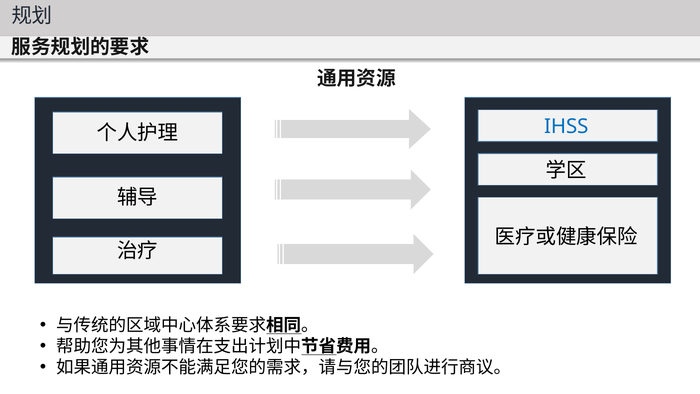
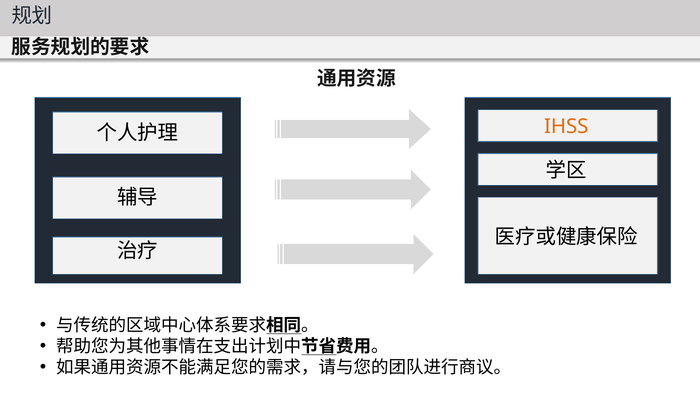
IHSS colour: blue -> orange (566, 126)
